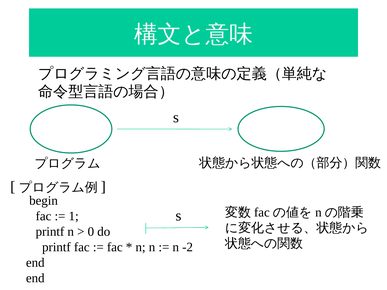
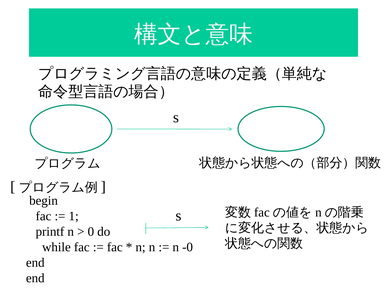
printf: printf -> while (56, 247)
-2: -2 -> -0 (188, 247)
